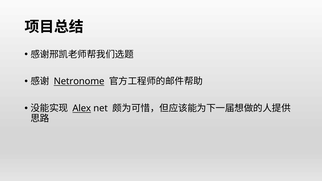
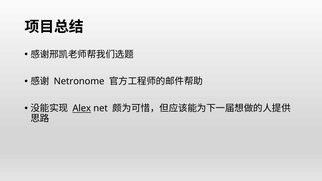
Netronome underline: present -> none (79, 81)
